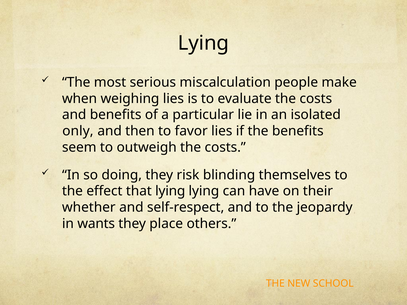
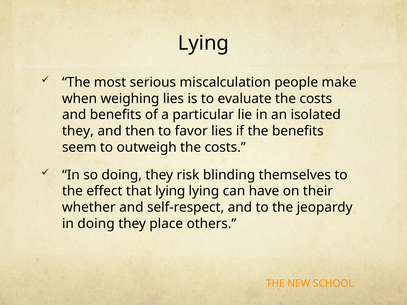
only: only -> they (78, 131)
in wants: wants -> doing (96, 224)
